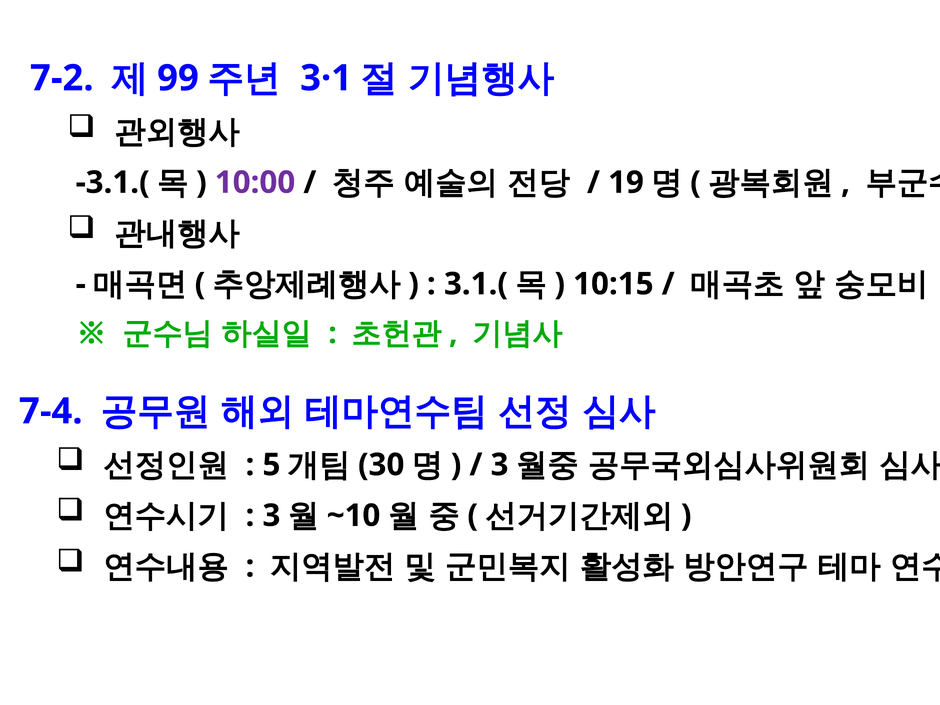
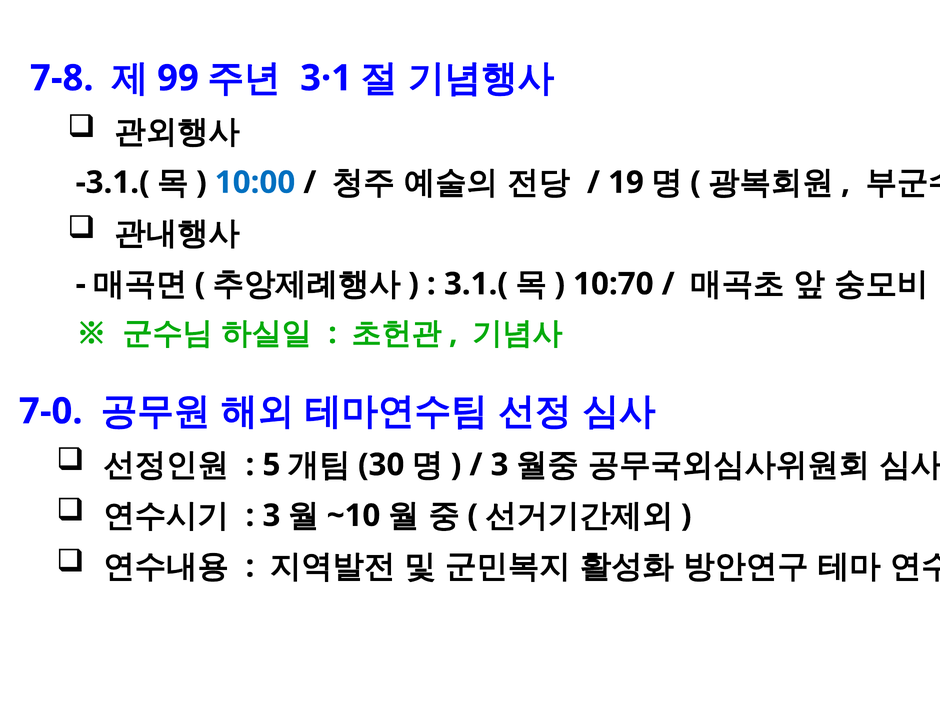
7-2: 7-2 -> 7-8 (62, 78)
10:00 colour: purple -> blue (255, 183)
10:15: 10:15 -> 10:70 (613, 284)
7-4: 7-4 -> 7-0 (51, 411)
